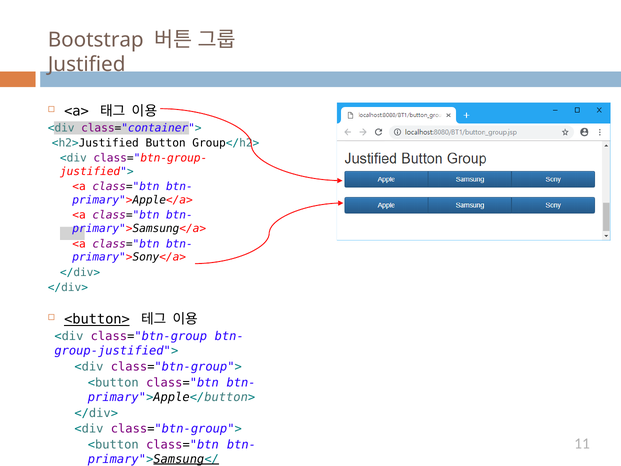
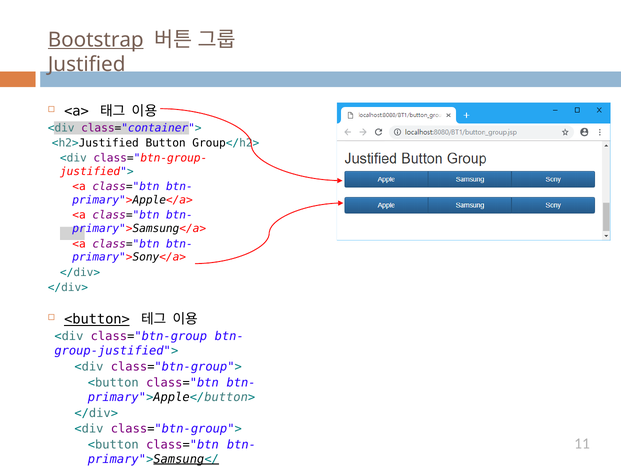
Bootstrap underline: none -> present (96, 40)
